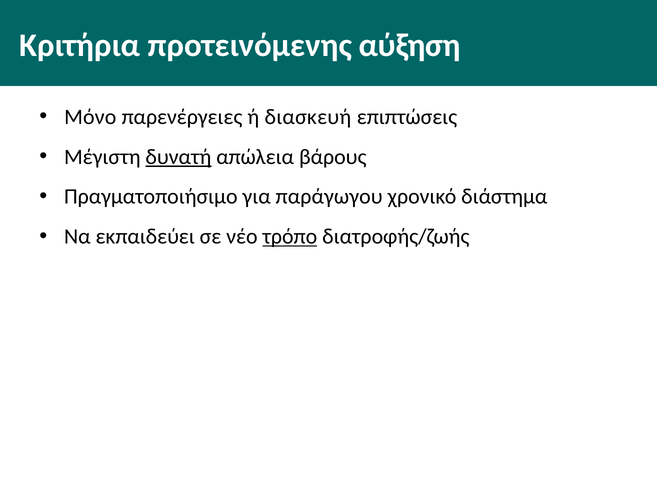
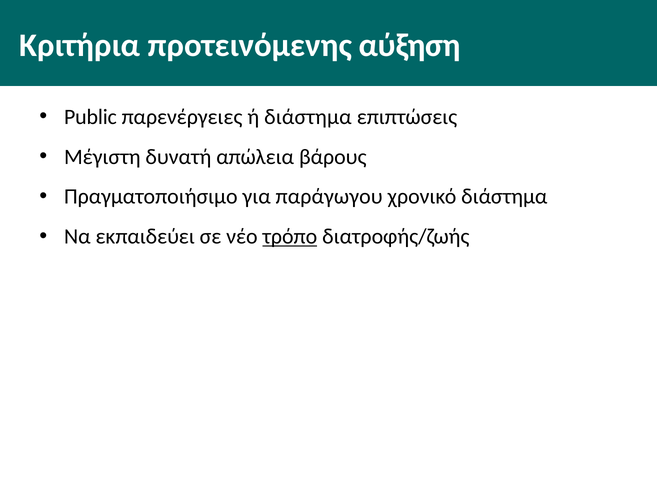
Μόνο: Μόνο -> Public (90, 117)
ή διασκευή: διασκευή -> διάστημα (308, 117)
δυνατή underline: present -> none (178, 157)
